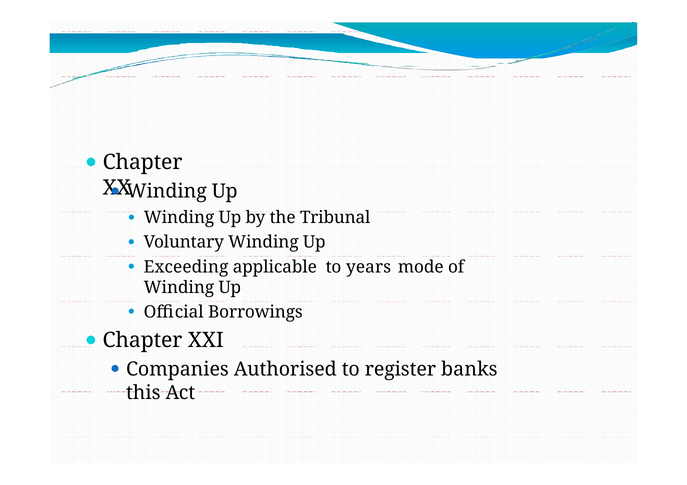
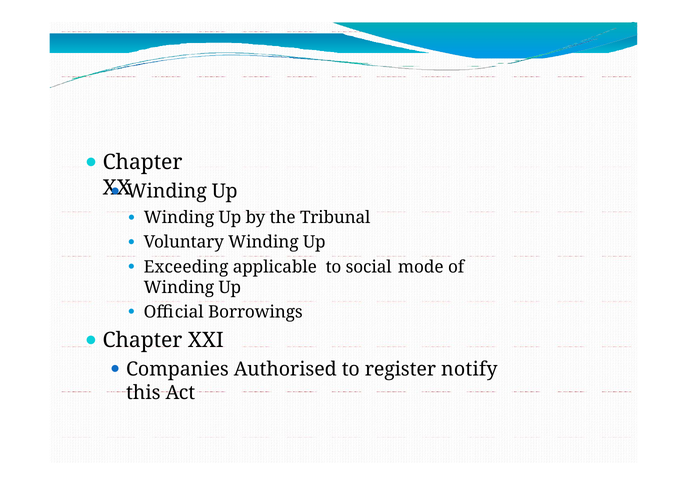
years: years -> social (369, 267)
banks: banks -> notify (469, 370)
